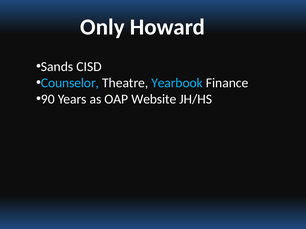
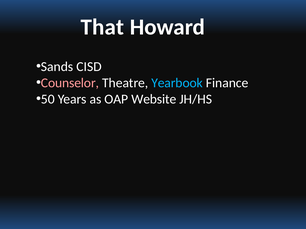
Only: Only -> That (102, 27)
Counselor colour: light blue -> pink (70, 83)
90: 90 -> 50 (48, 99)
